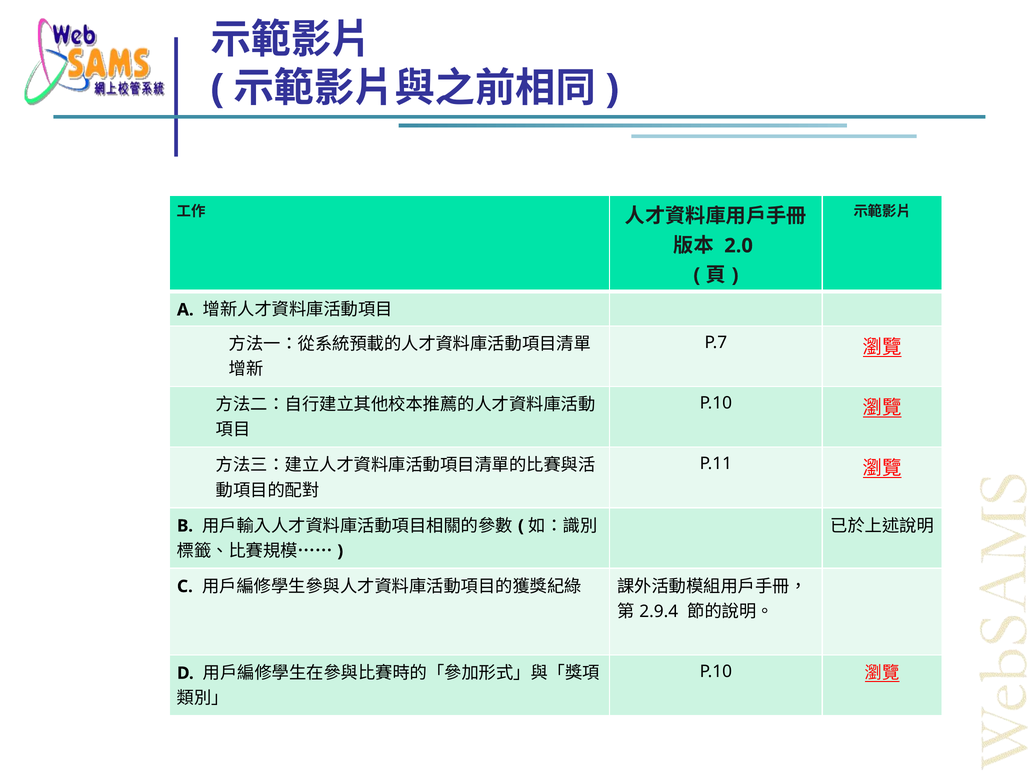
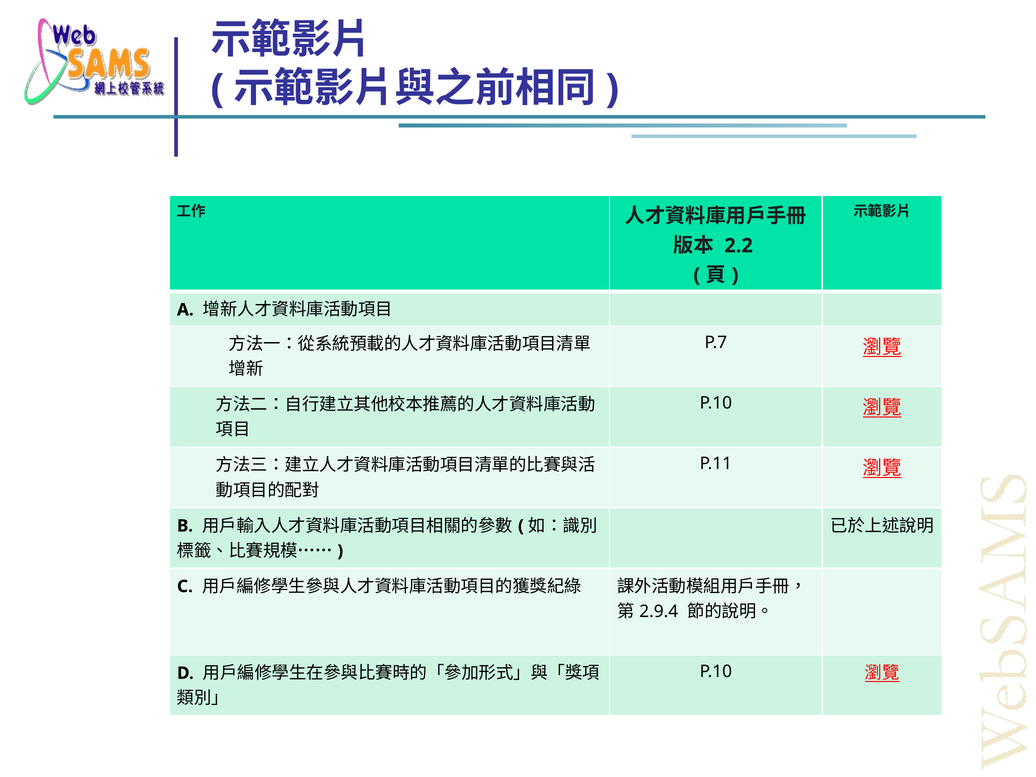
2.0: 2.0 -> 2.2 (739, 246)
